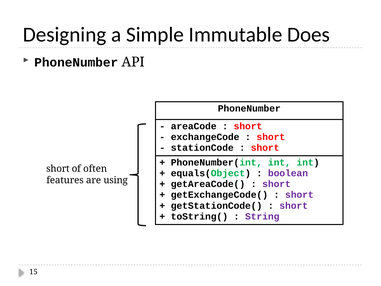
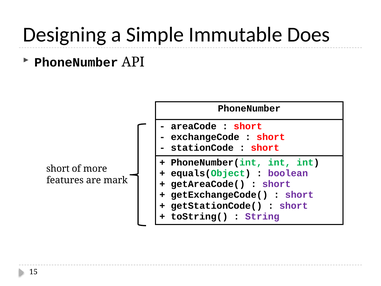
often: often -> more (95, 169)
using: using -> mark (116, 180)
